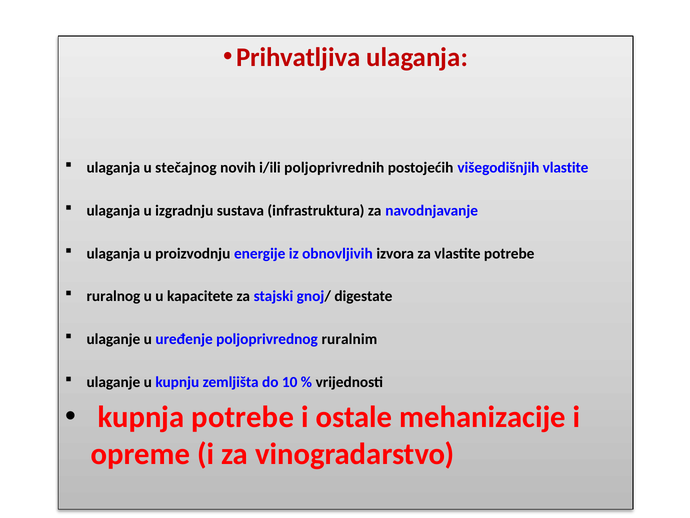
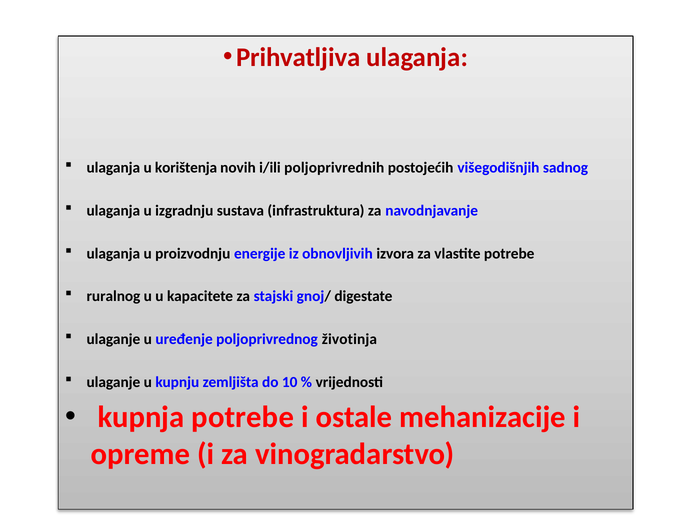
stečajnog: stečajnog -> korištenja (186, 167)
višegodišnjih vlastite: vlastite -> sadnog (566, 167)
ruralnim: ruralnim -> životinja (349, 339)
